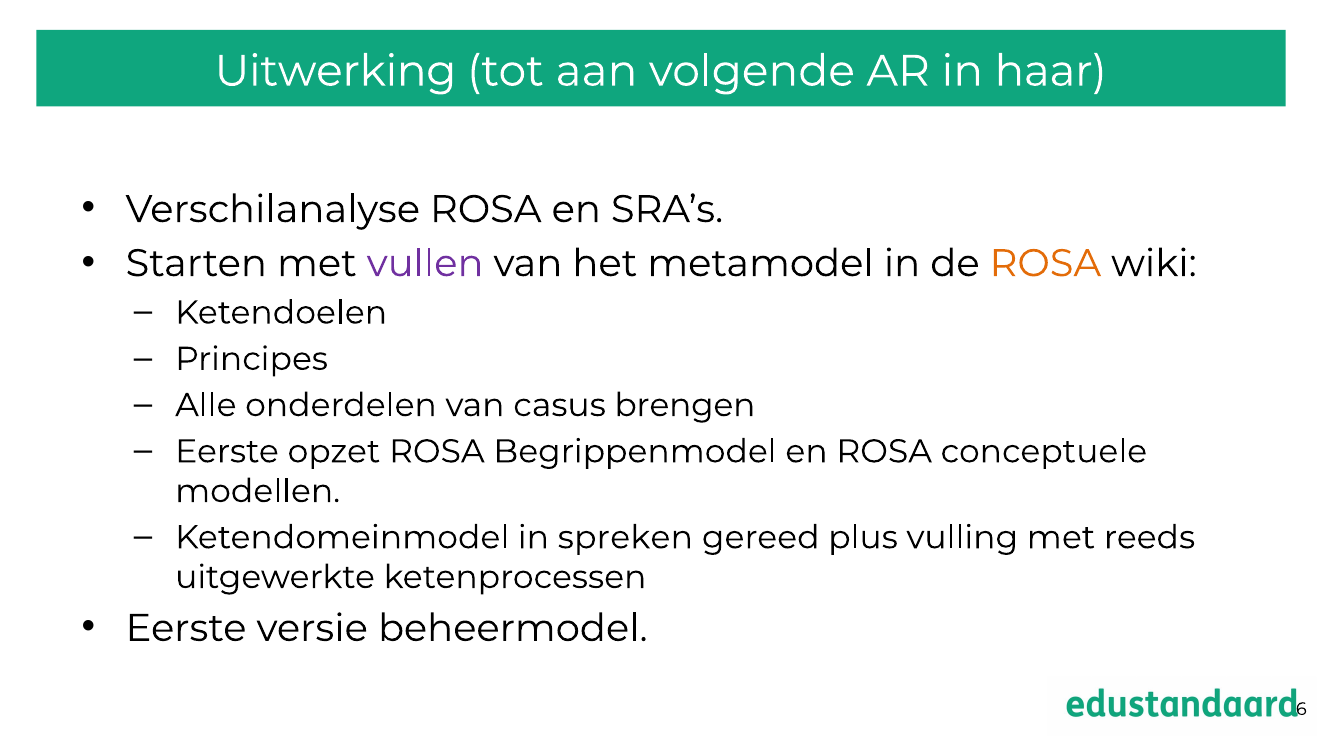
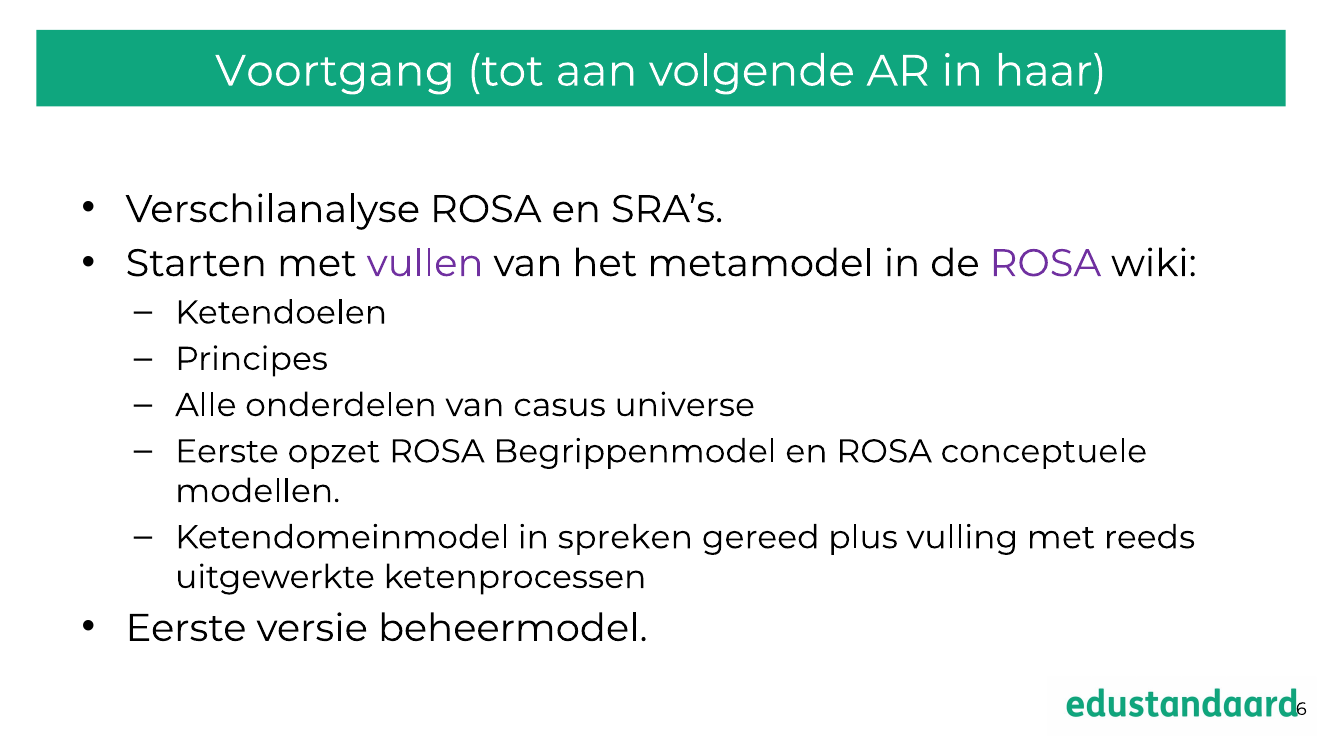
Uitwerking: Uitwerking -> Voortgang (335, 71)
ROSA colour: orange -> purple (1045, 263)
brengen: brengen -> universe (685, 405)
